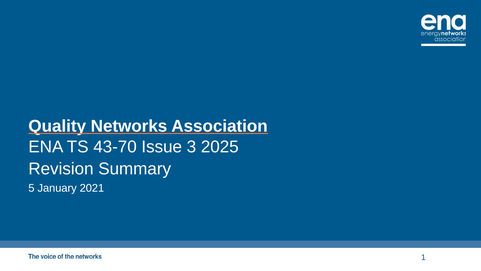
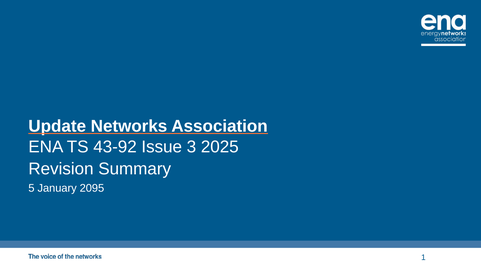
Quality: Quality -> Update (57, 126)
43-70: 43-70 -> 43-92 (115, 146)
2021: 2021 -> 2095 (92, 188)
